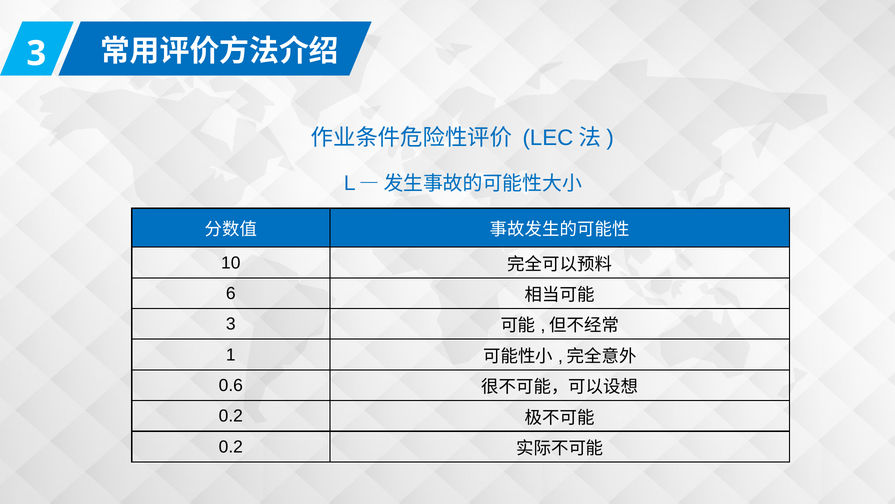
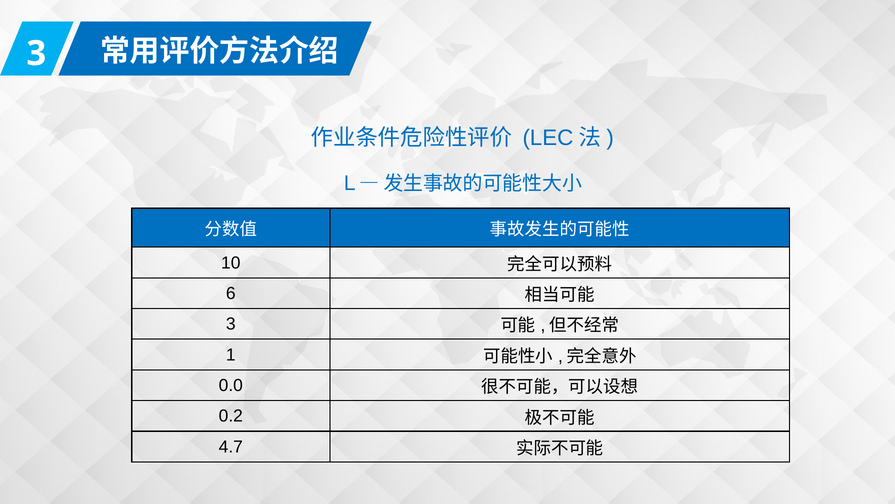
0.6: 0.6 -> 0.0 (231, 385)
0.2: 0.2 -> 4.7 (231, 446)
